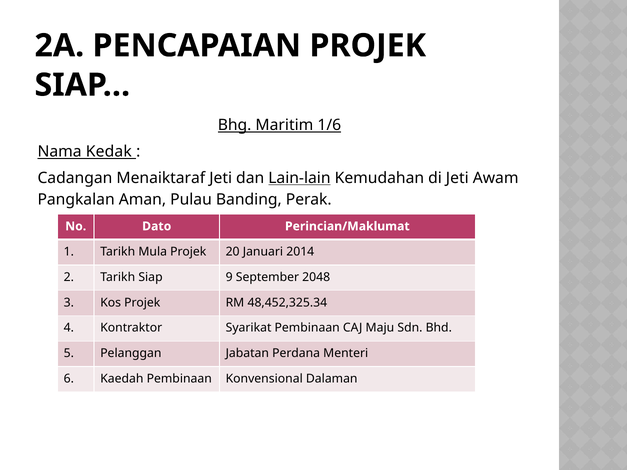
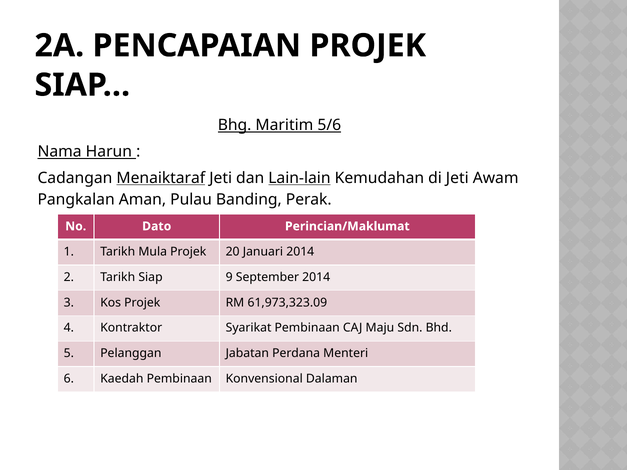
1/6: 1/6 -> 5/6 (329, 125)
Kedak: Kedak -> Harun (109, 152)
Menaiktaraf underline: none -> present (161, 178)
September 2048: 2048 -> 2014 (316, 277)
48,452,325.34: 48,452,325.34 -> 61,973,323.09 (287, 303)
